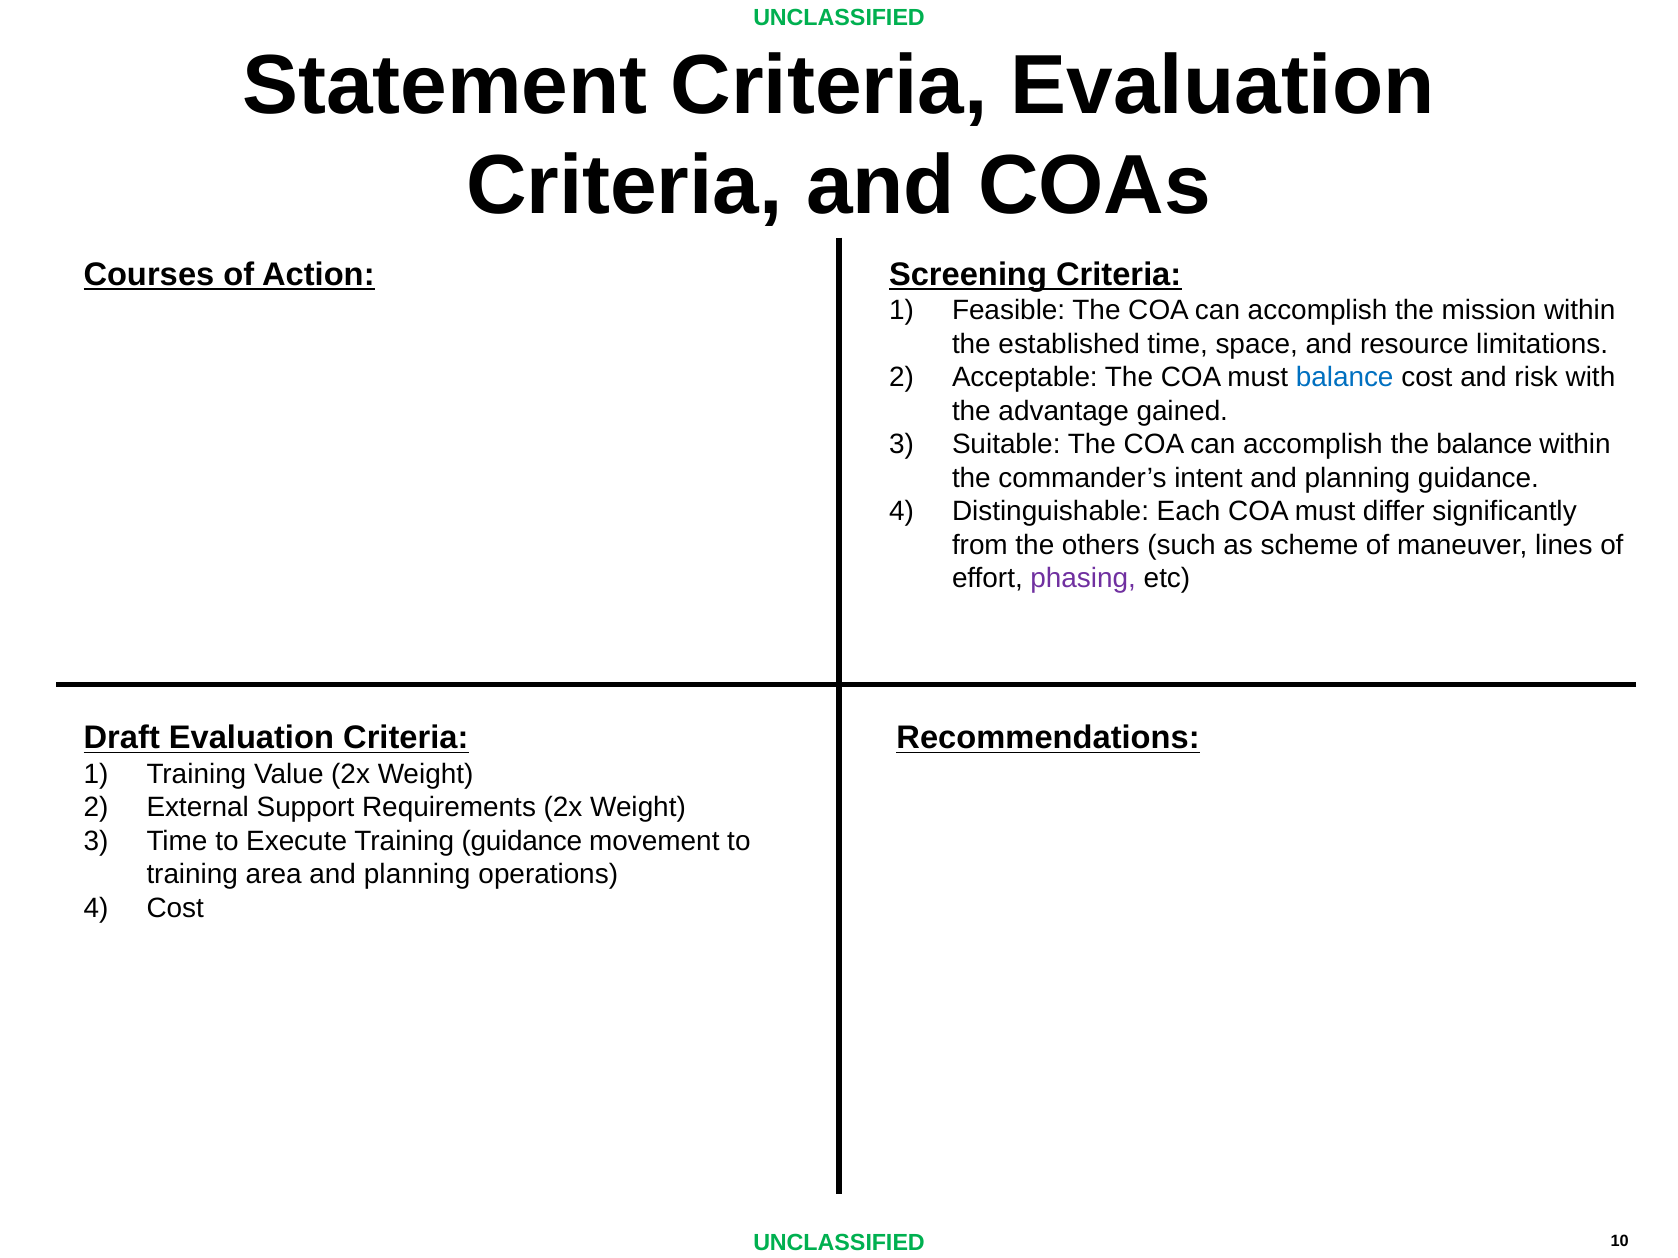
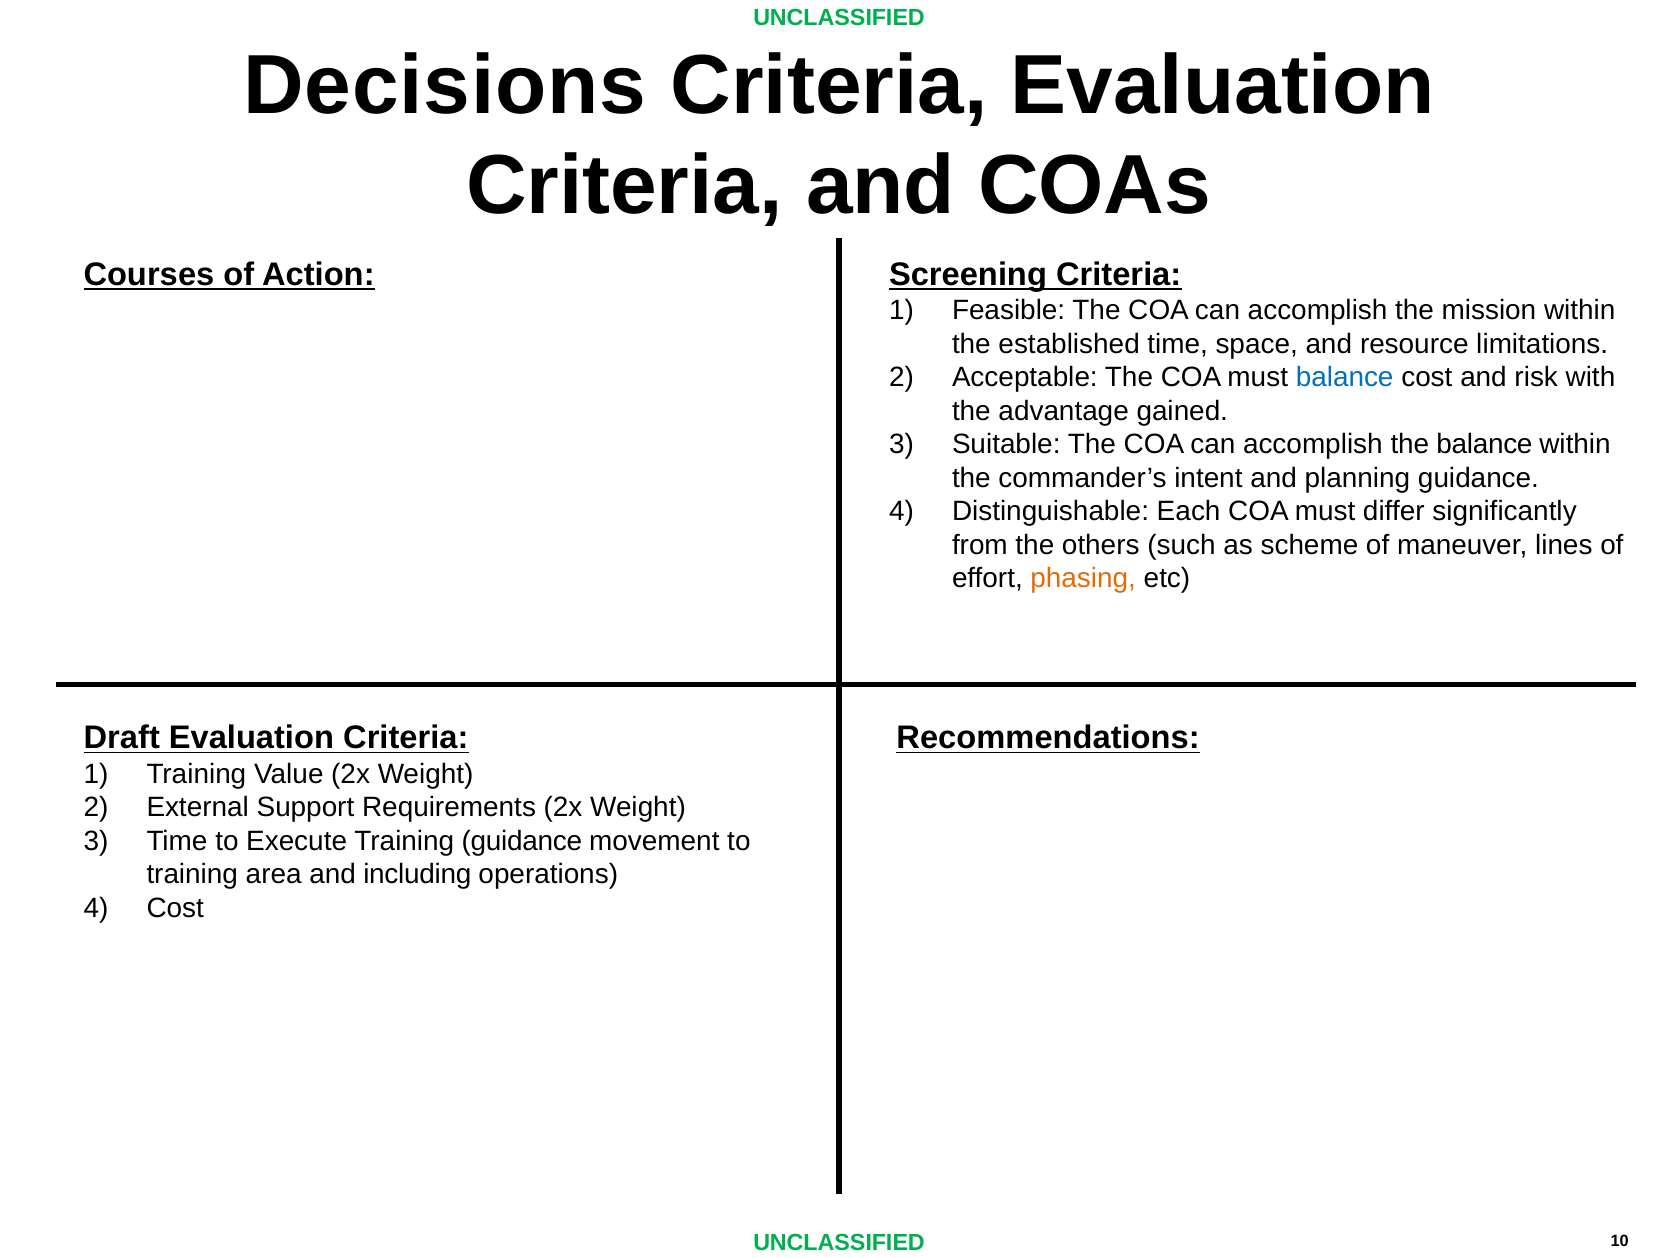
Statement: Statement -> Decisions (444, 86)
phasing colour: purple -> orange (1083, 579)
area and planning: planning -> including (417, 875)
